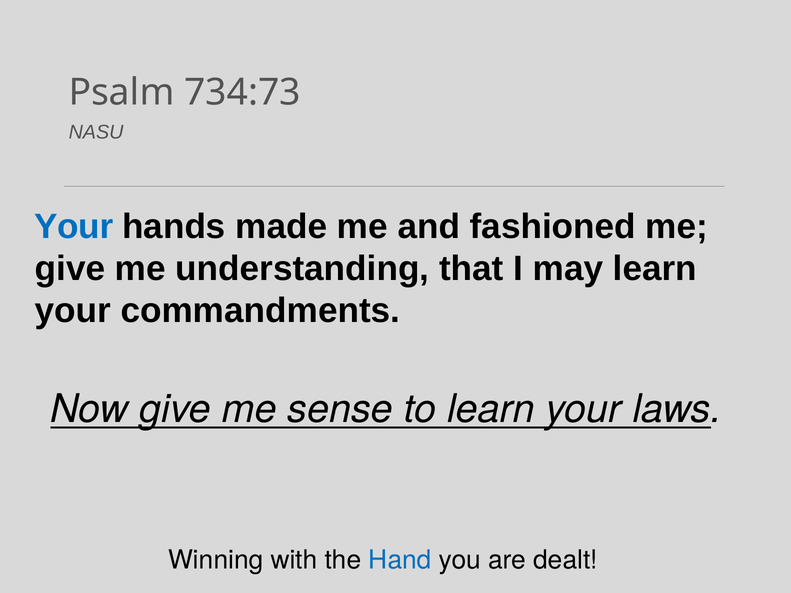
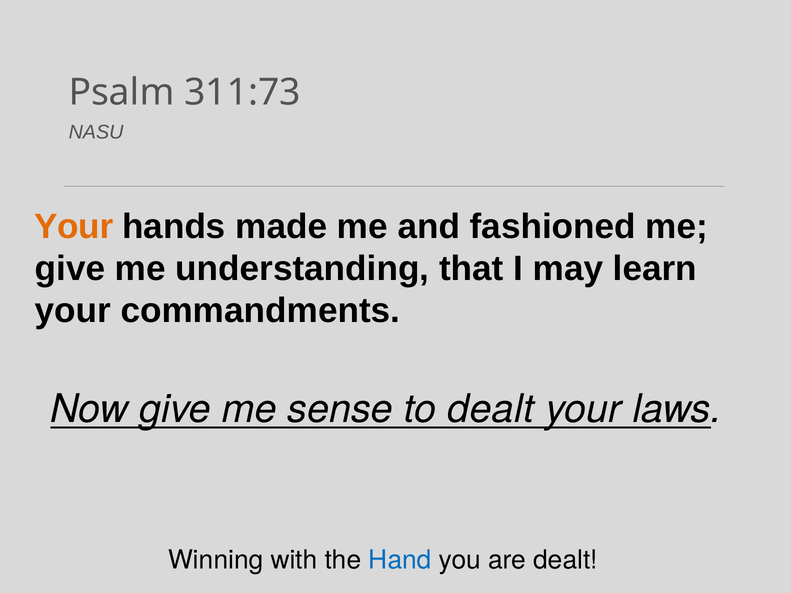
734:73: 734:73 -> 311:73 (242, 93)
Your colour: blue -> orange (74, 227)
to learn: learn -> dealt (491, 409)
